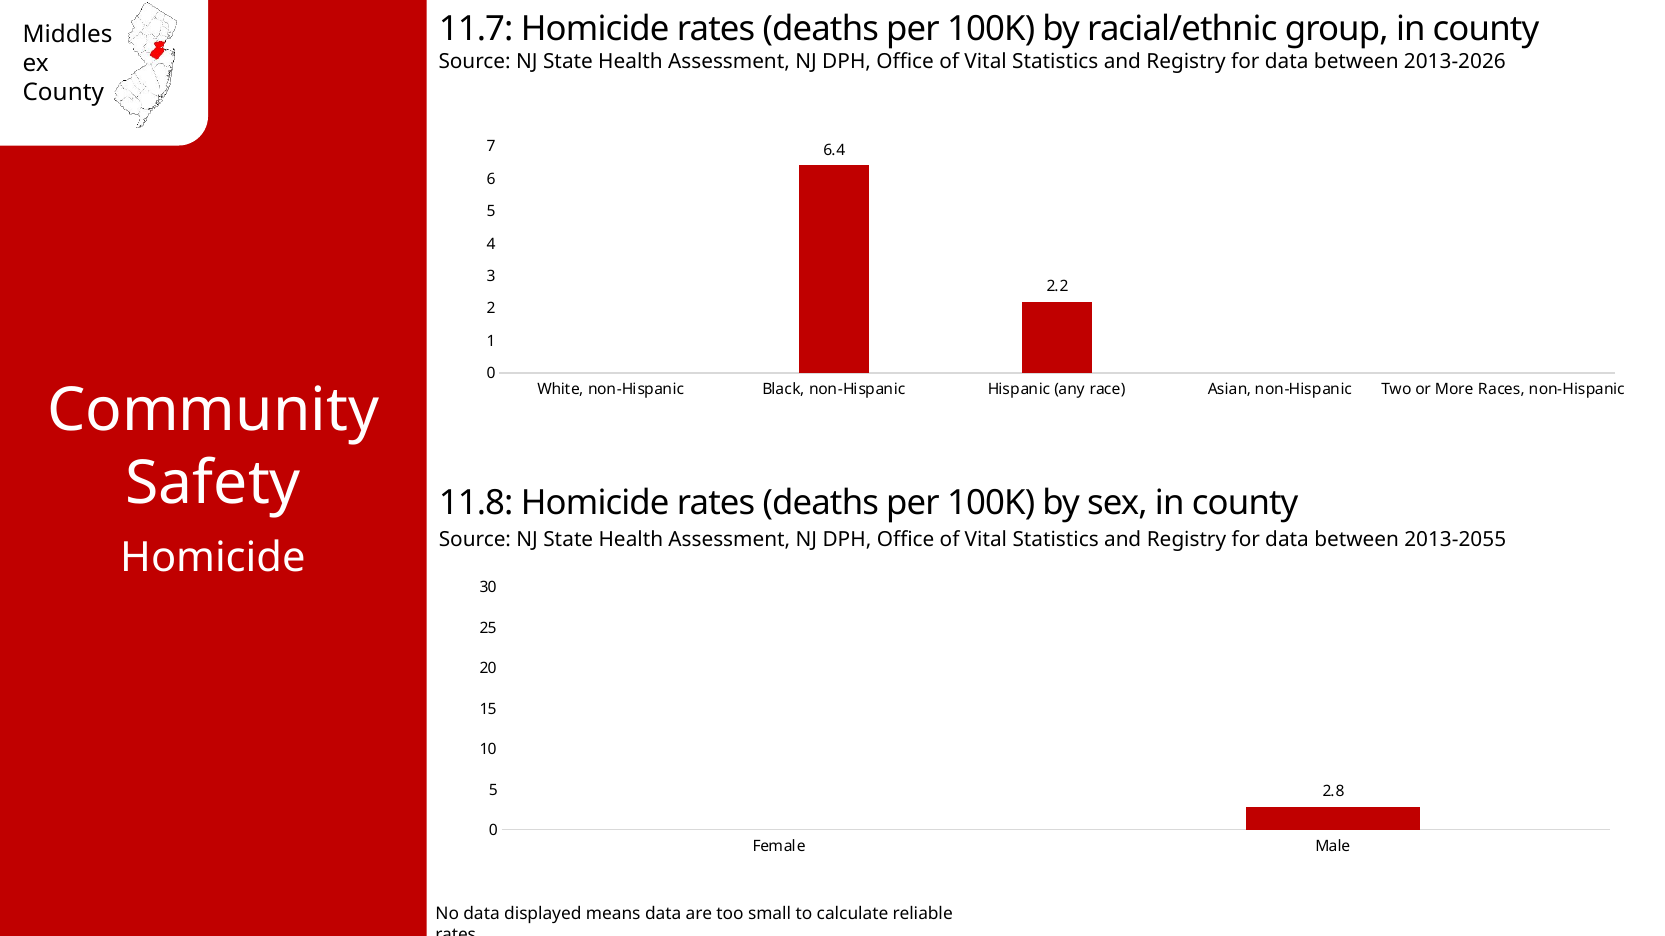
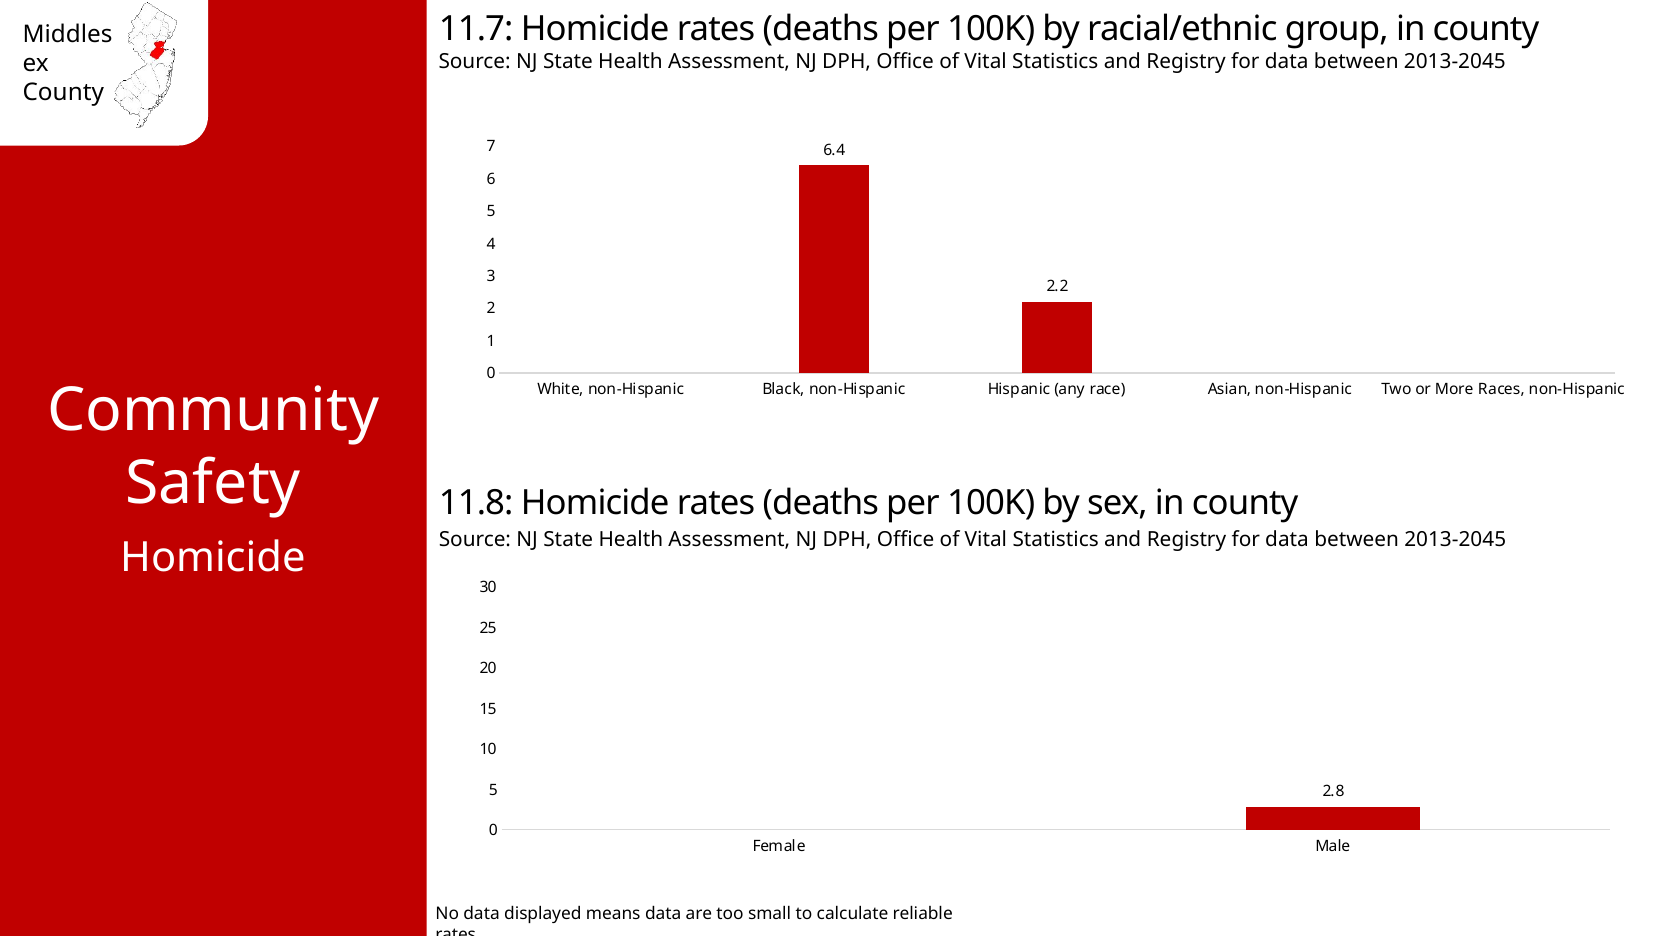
2013-2026: 2013-2026 -> 2013-2045 (1455, 62)
2013-2055: 2013-2055 -> 2013-2045 (1455, 540)
